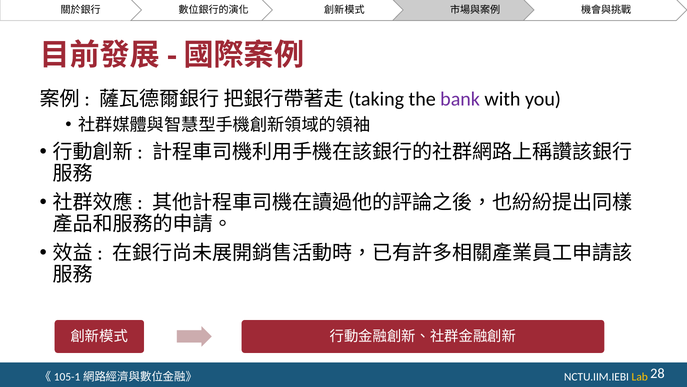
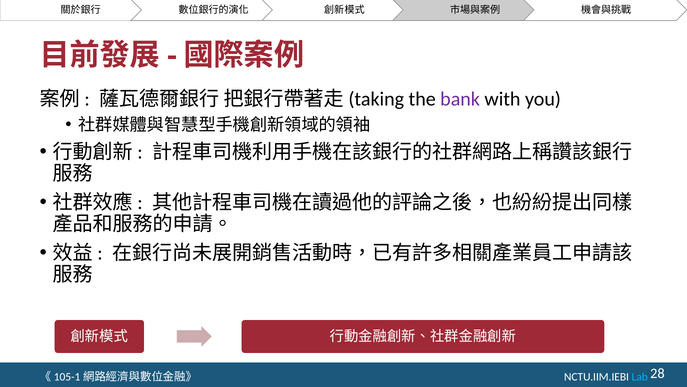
Lab colour: yellow -> light blue (640, 376)
